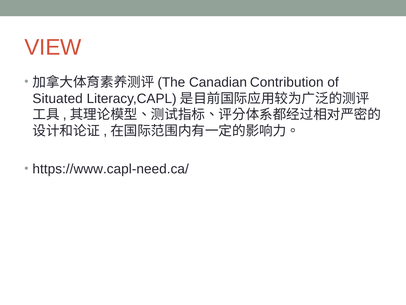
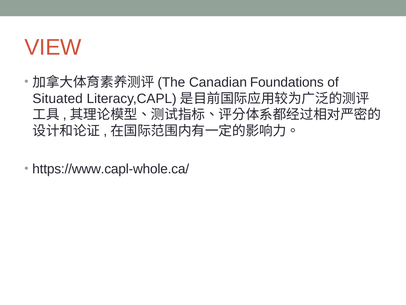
Contribution: Contribution -> Foundations (287, 82)
https://www.capl-need.ca/: https://www.capl-need.ca/ -> https://www.capl-whole.ca/ (111, 169)
